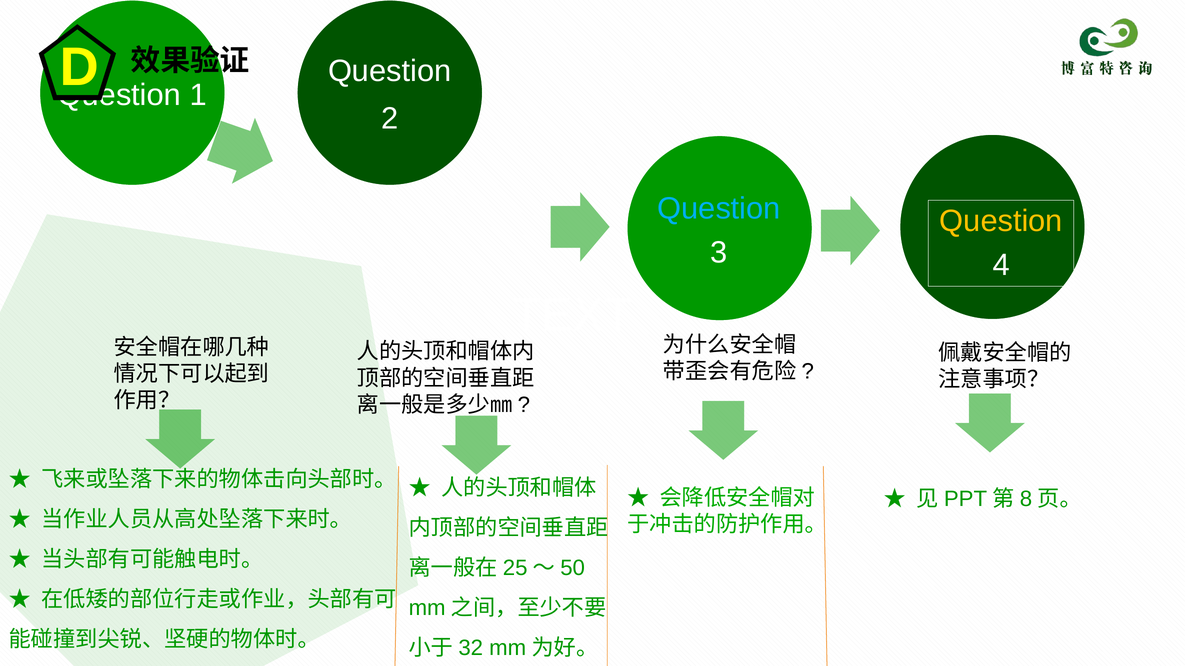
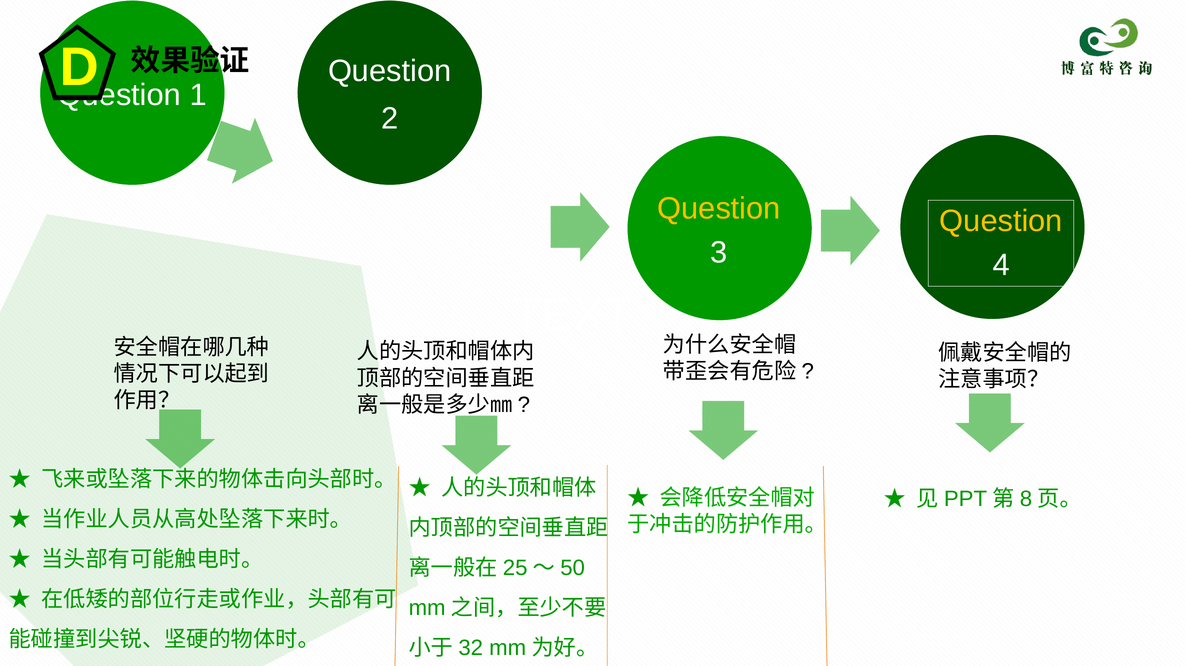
Question colour: light blue -> yellow (719, 209)
